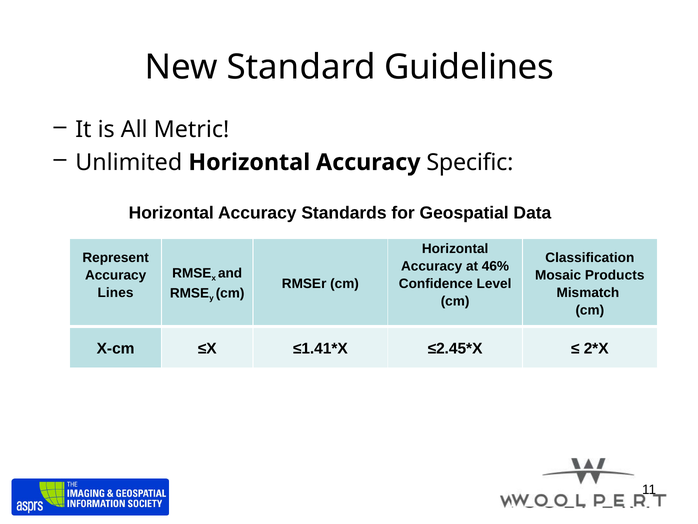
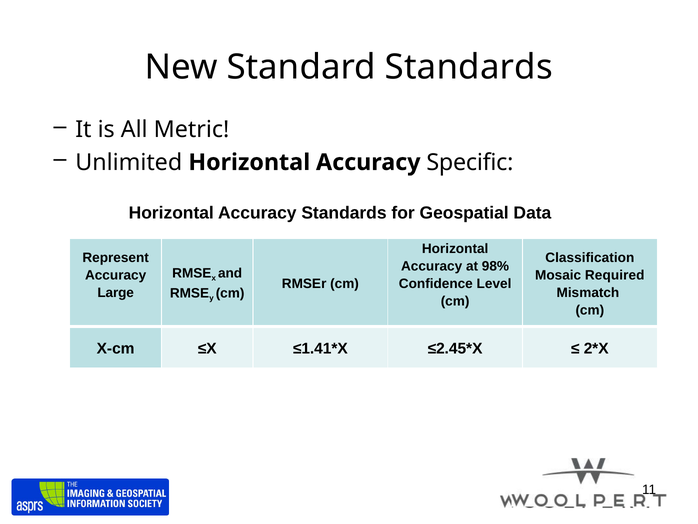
Standard Guidelines: Guidelines -> Standards (469, 67)
46%: 46% -> 98% (495, 266)
Products: Products -> Required (615, 275)
Lines: Lines -> Large (116, 292)
